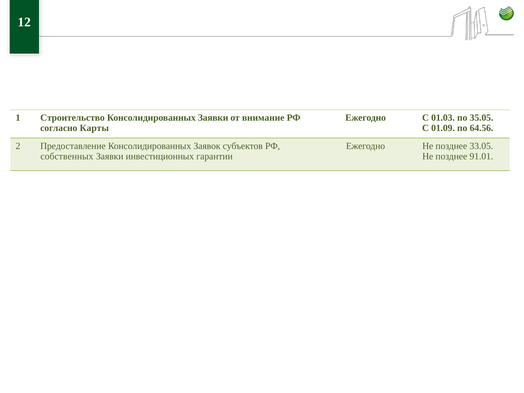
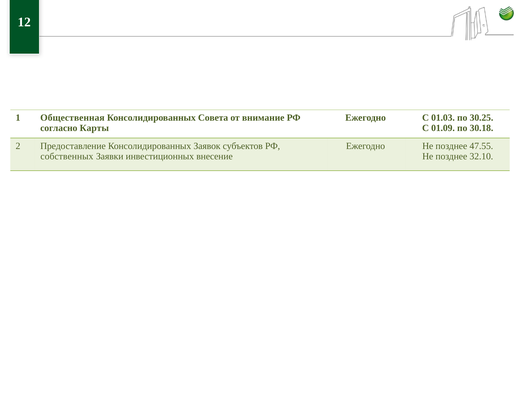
Строительство: Строительство -> Общественная (72, 118)
Консолидированных Заявки: Заявки -> Совета (213, 118)
35.05: 35.05 -> 30.25 (482, 118)
64.56: 64.56 -> 30.18 (482, 128)
33.05: 33.05 -> 47.55 (481, 146)
гарантии: гарантии -> внесение (215, 156)
91.01: 91.01 -> 32.10 (481, 156)
